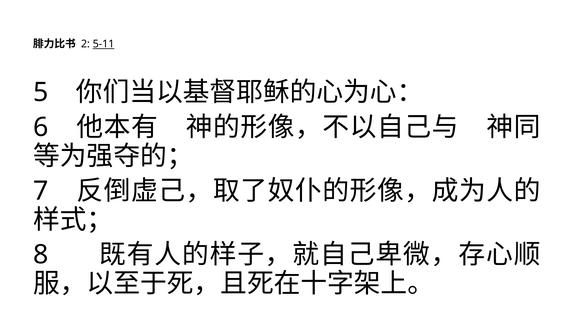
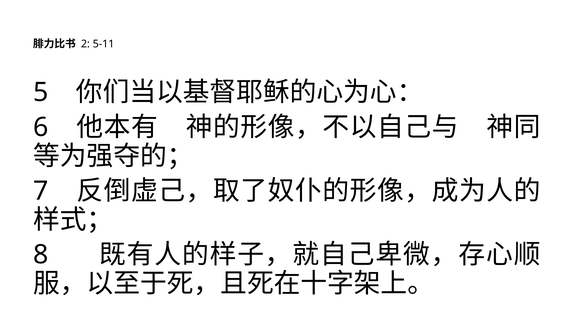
5-11 underline: present -> none (104, 44)
